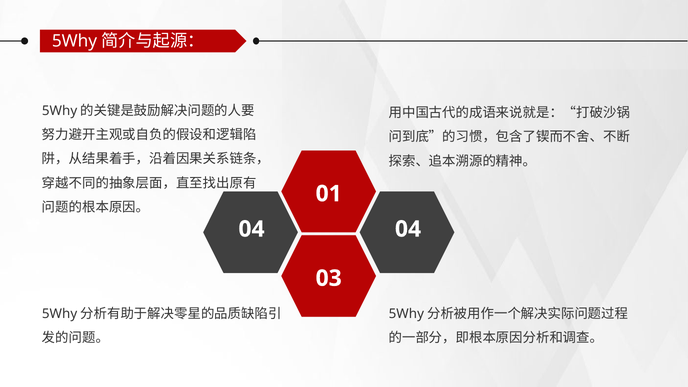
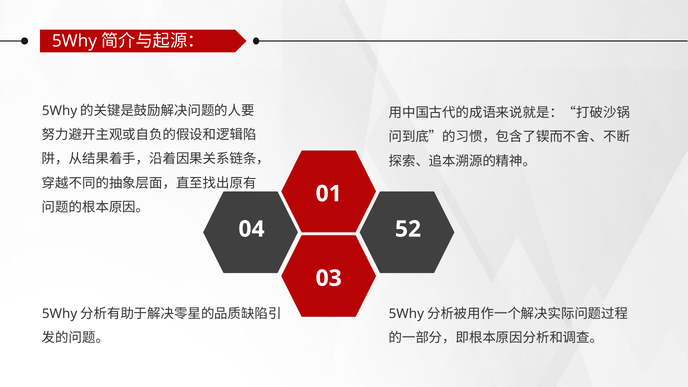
04 04: 04 -> 52 (408, 229)
